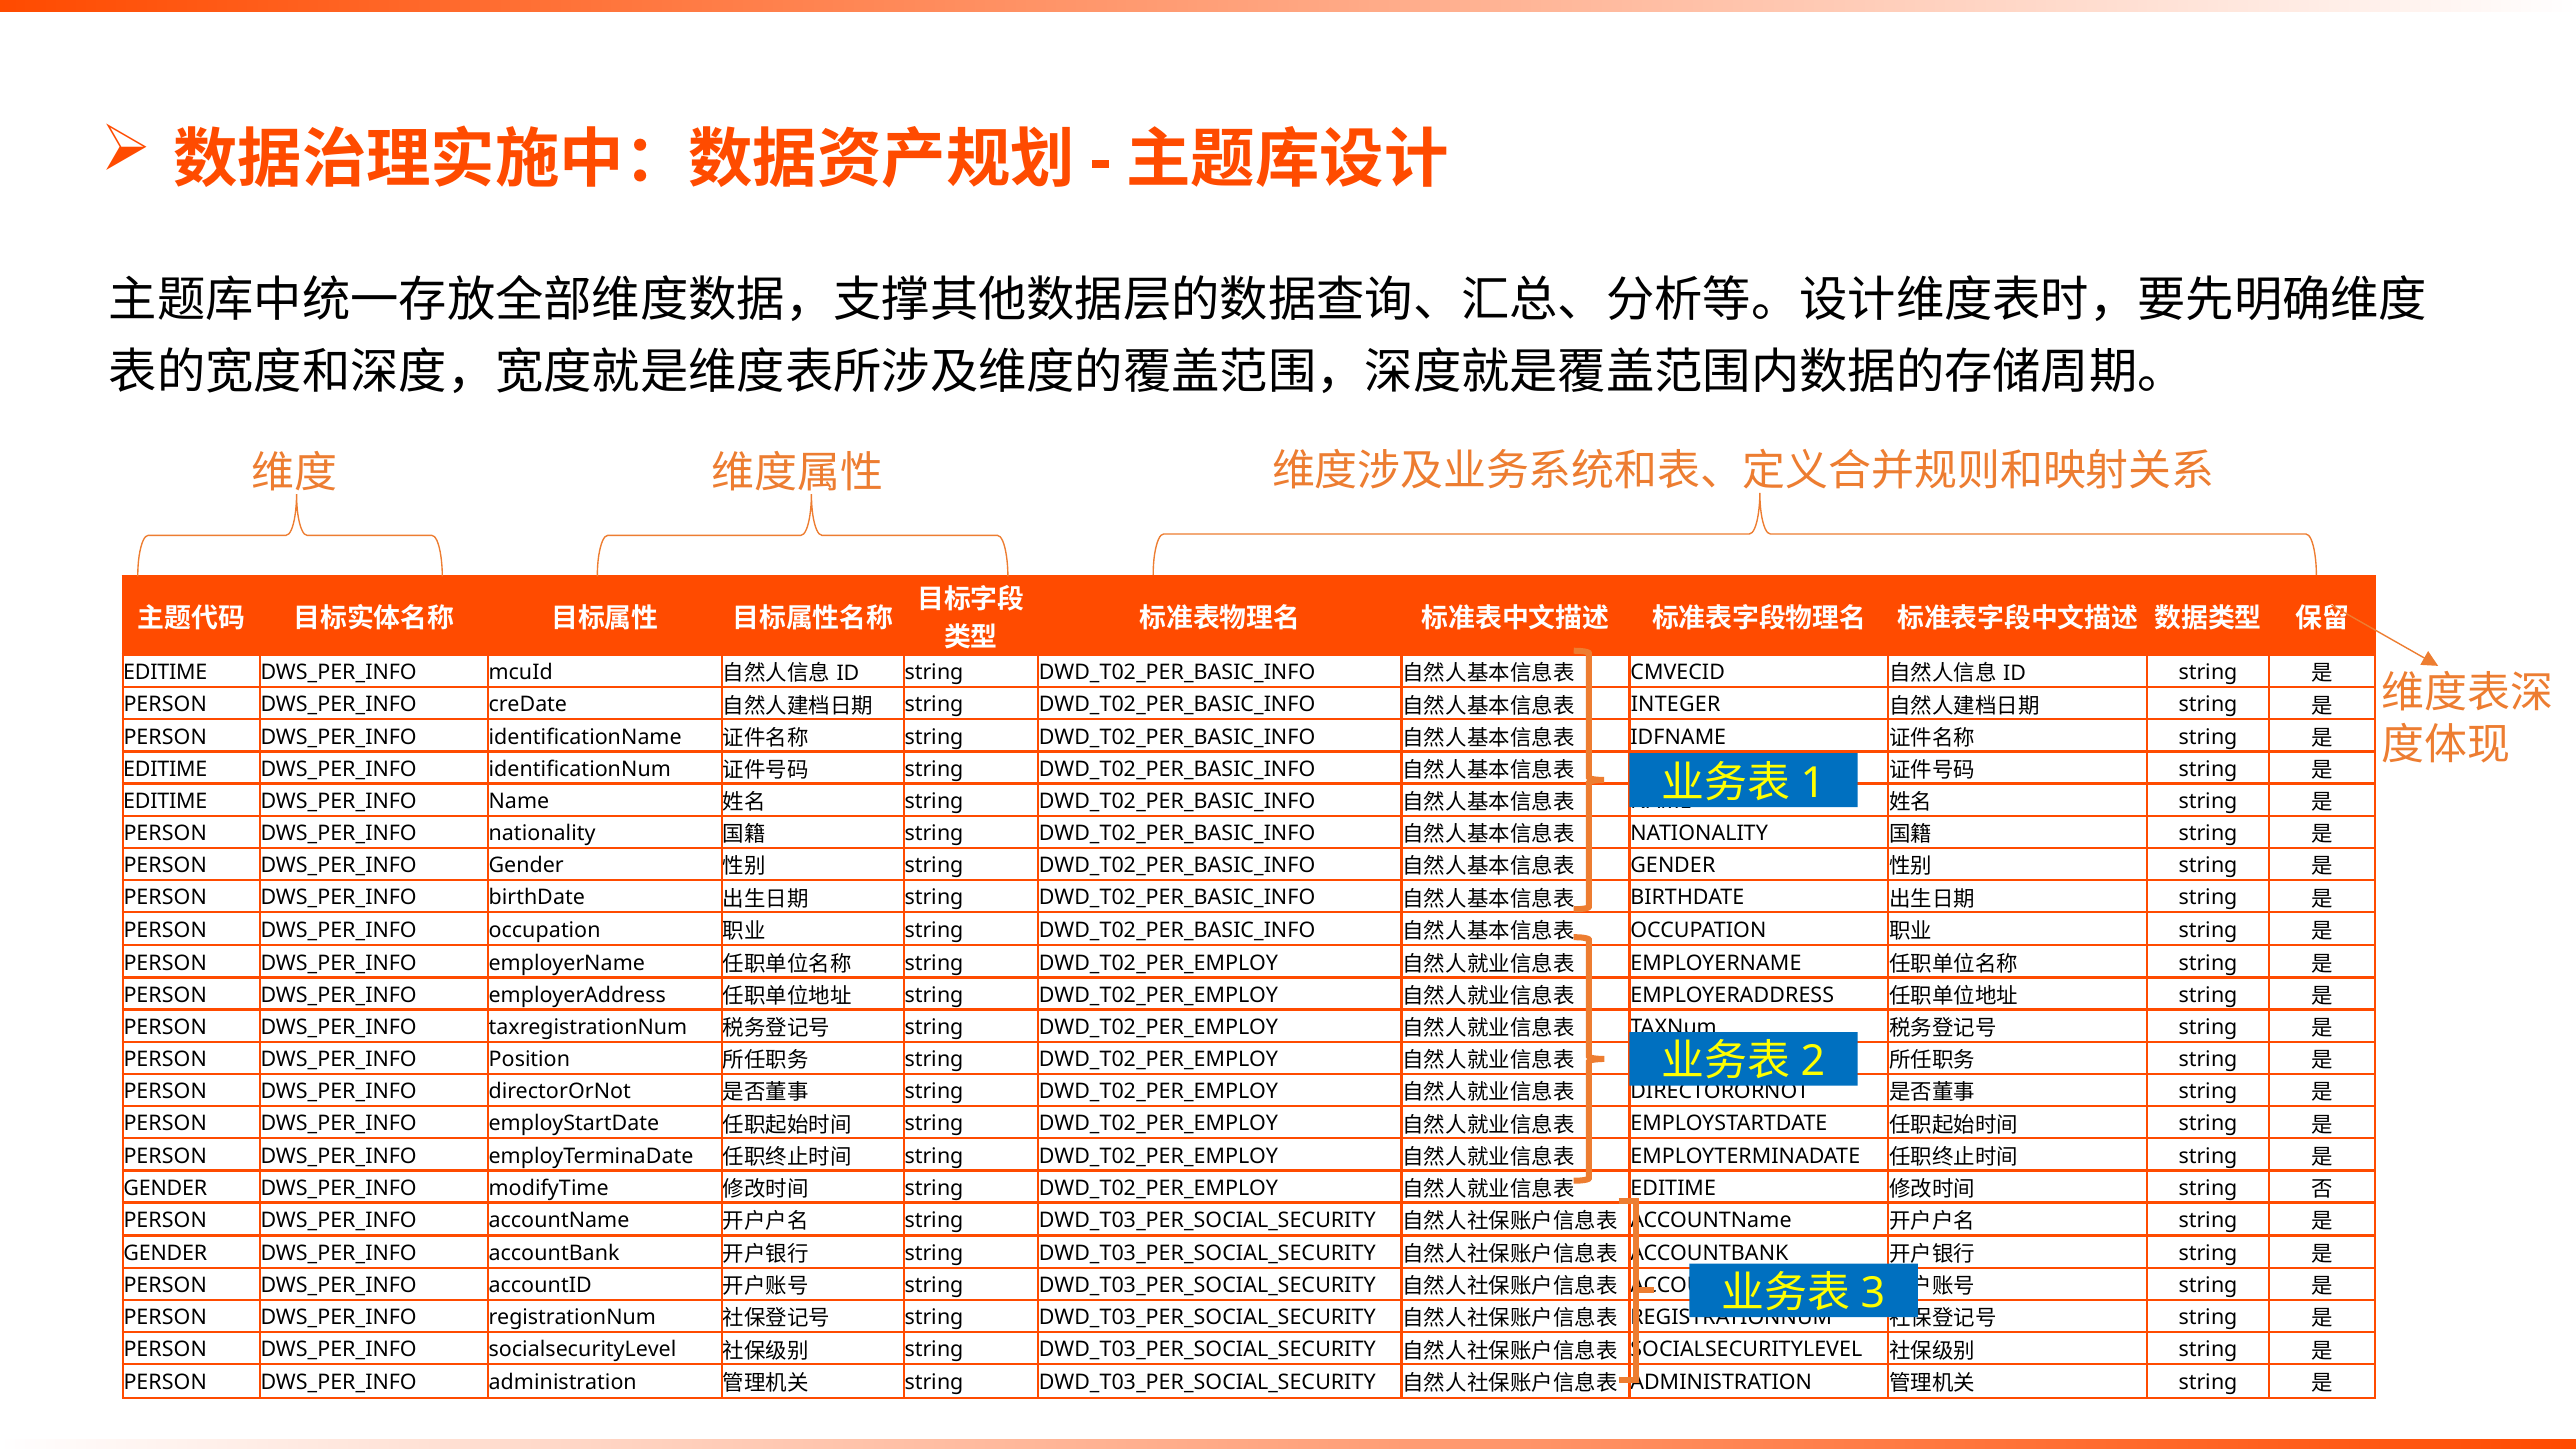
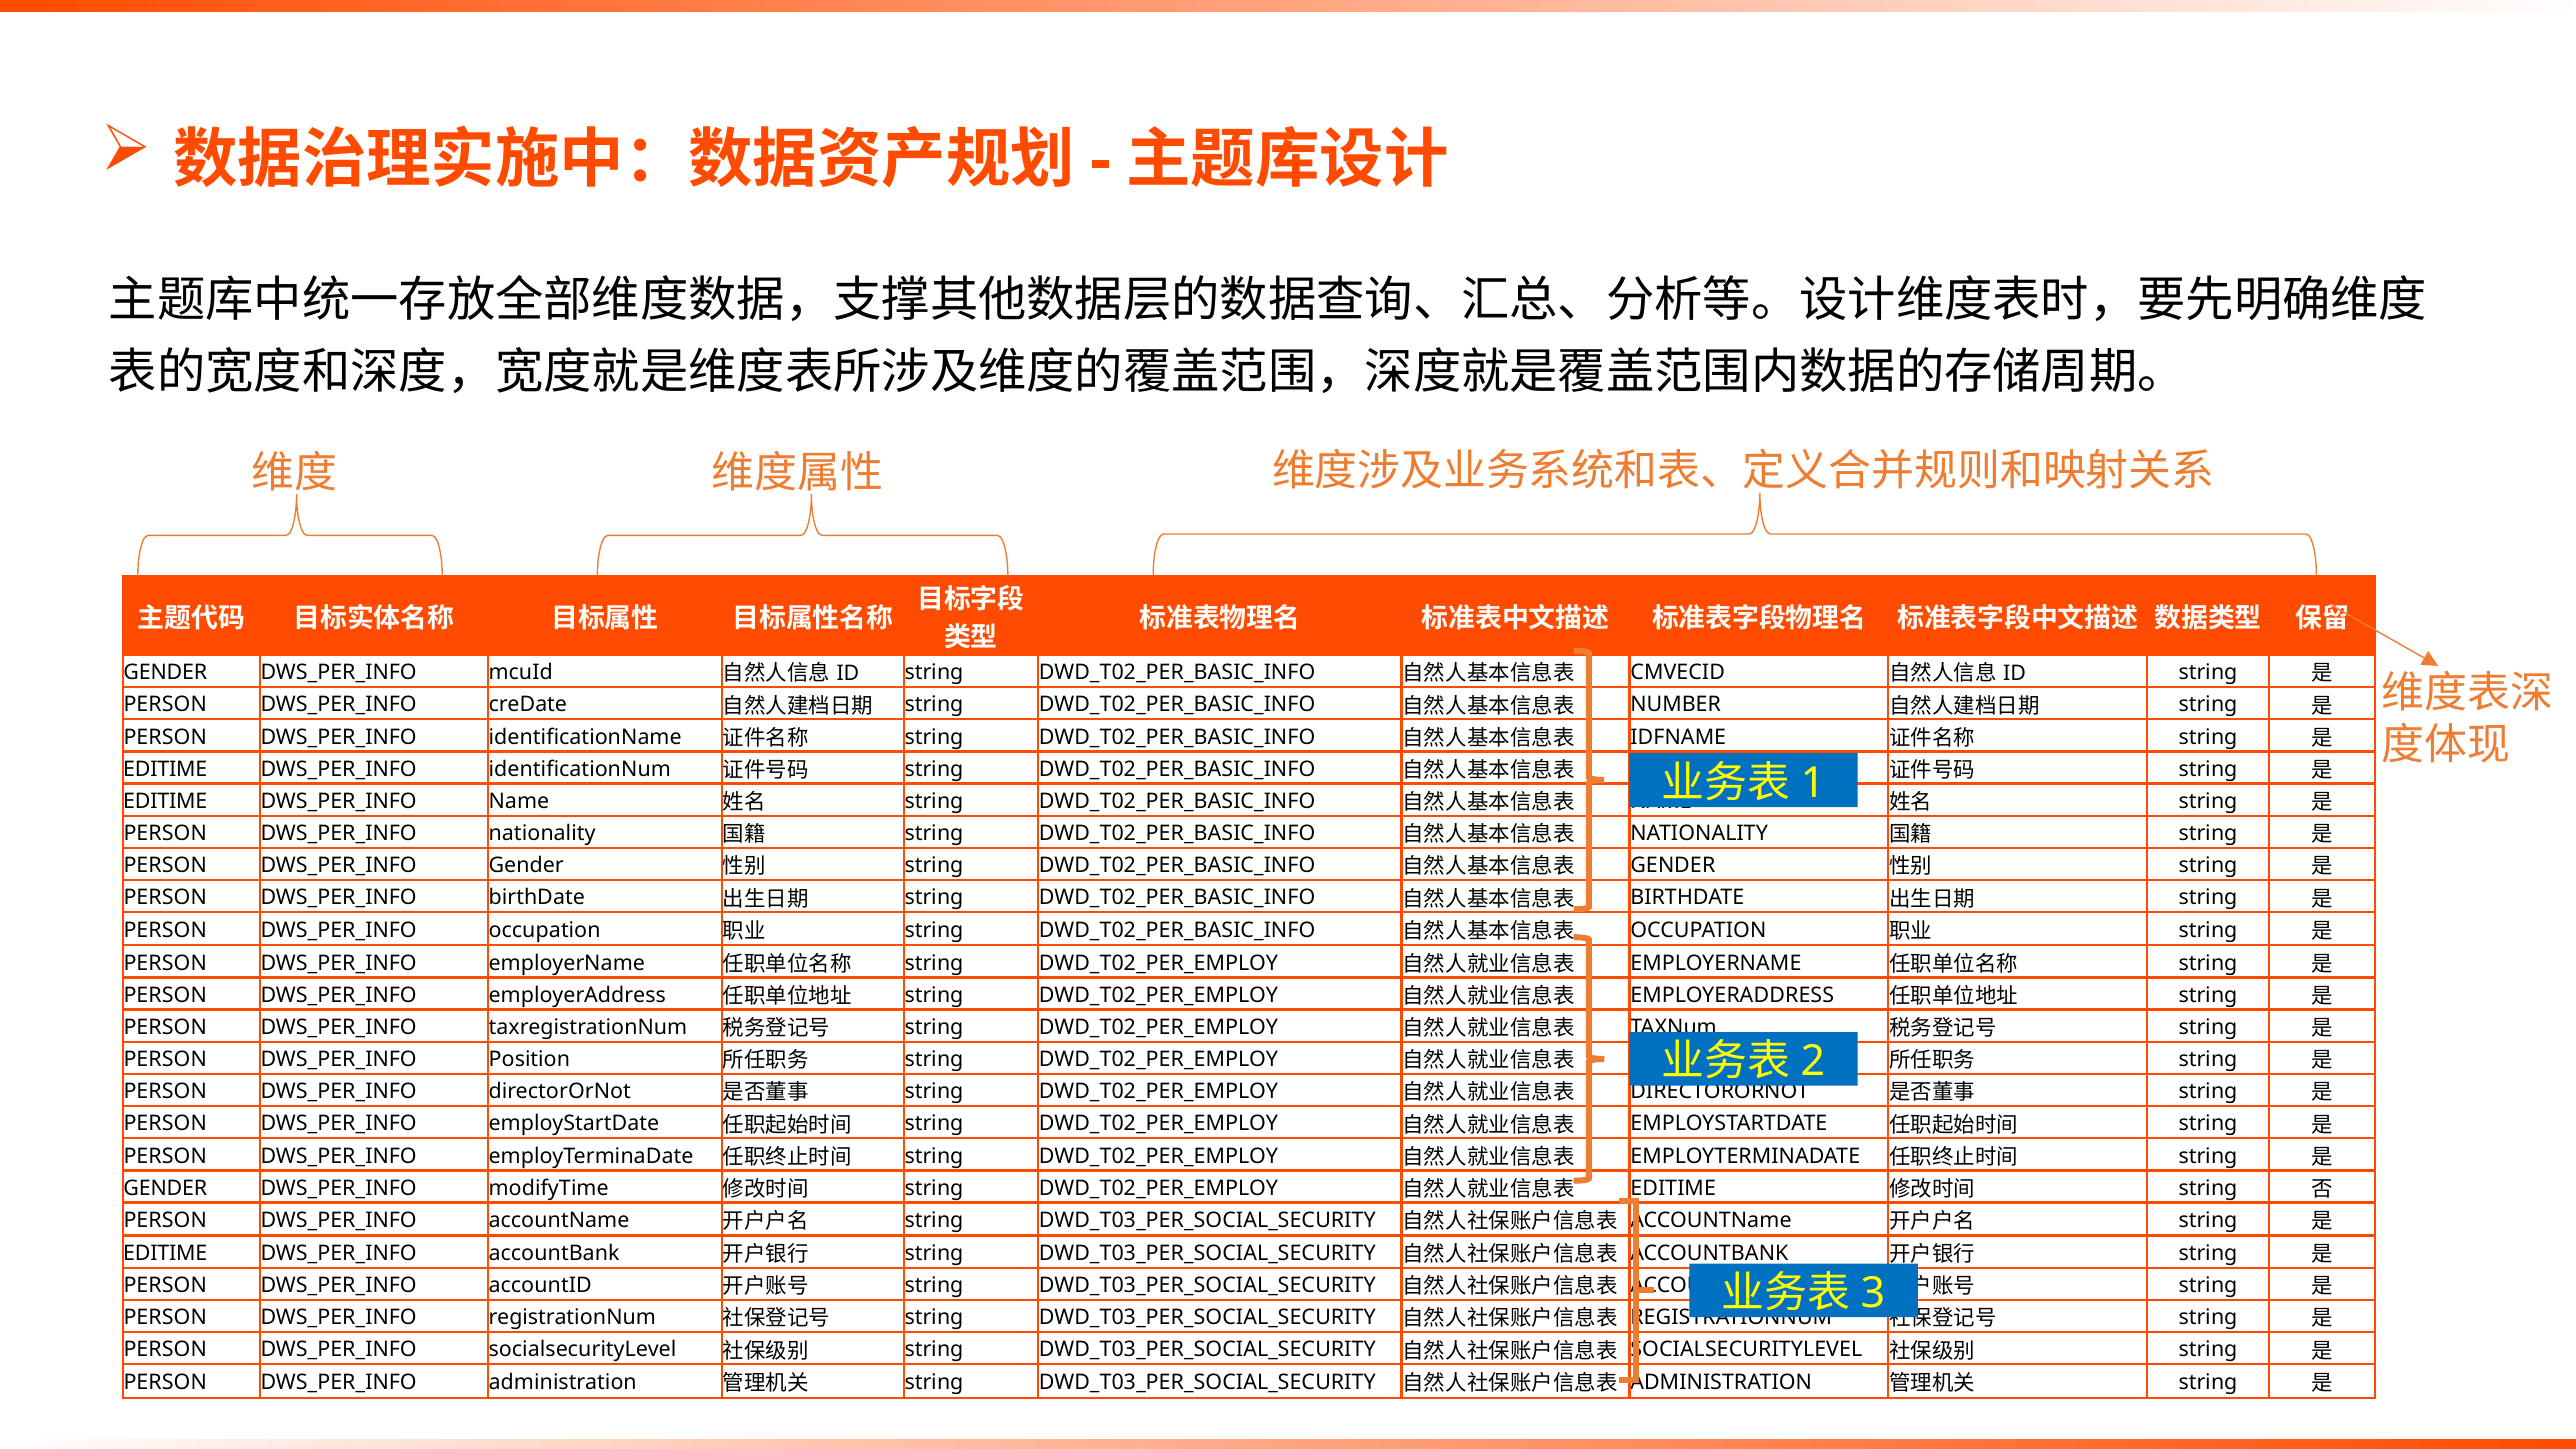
EDITIME: EDITIME -> GENDER (165, 673)
INTEGER: INTEGER -> NUMBER (1676, 705)
GENDER: GENDER -> EDITIME (165, 1253)
